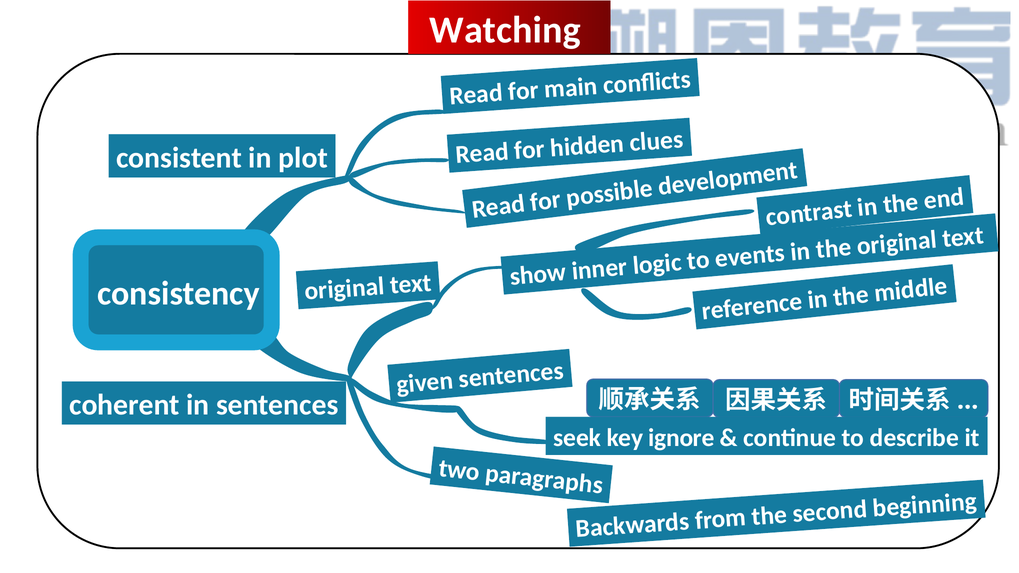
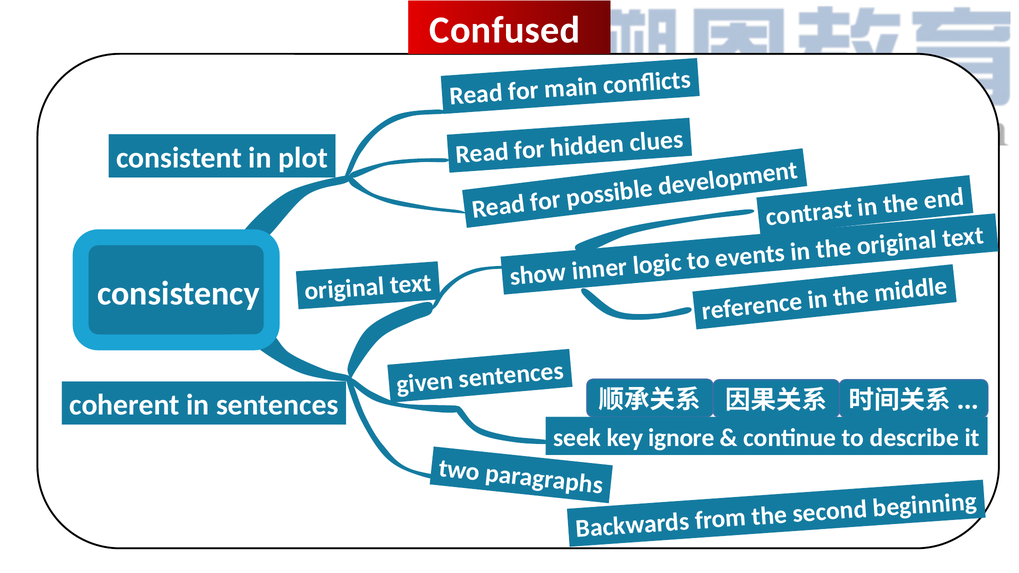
Watching: Watching -> Confused (505, 30)
